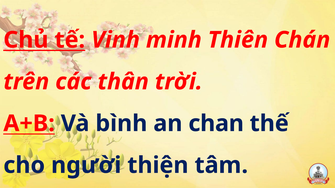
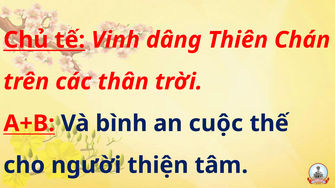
minh: minh -> dâng (174, 40)
chan: chan -> cuộc (216, 124)
